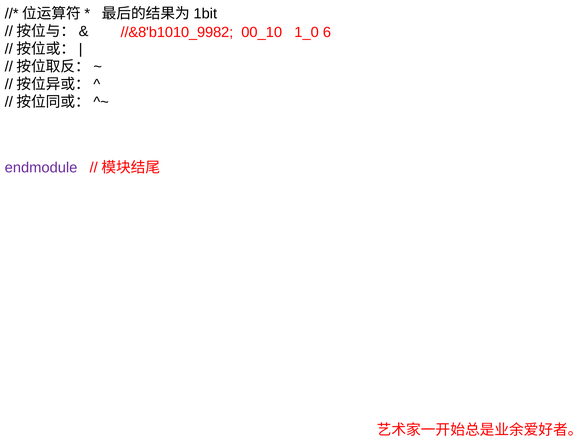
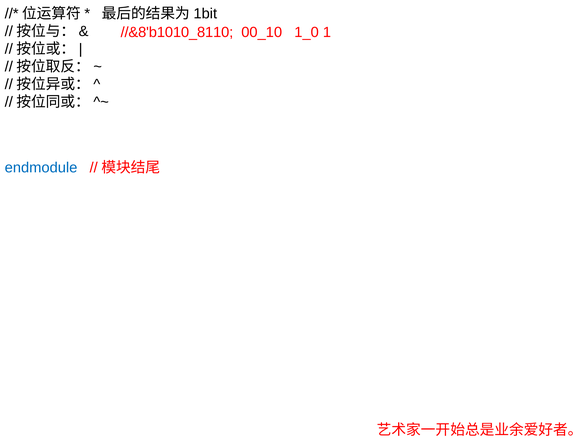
//&8'b1010_9982: //&8'b1010_9982 -> //&8'b1010_8110 (177, 32)
6: 6 -> 1 (327, 32)
endmodule colour: purple -> blue (41, 168)
